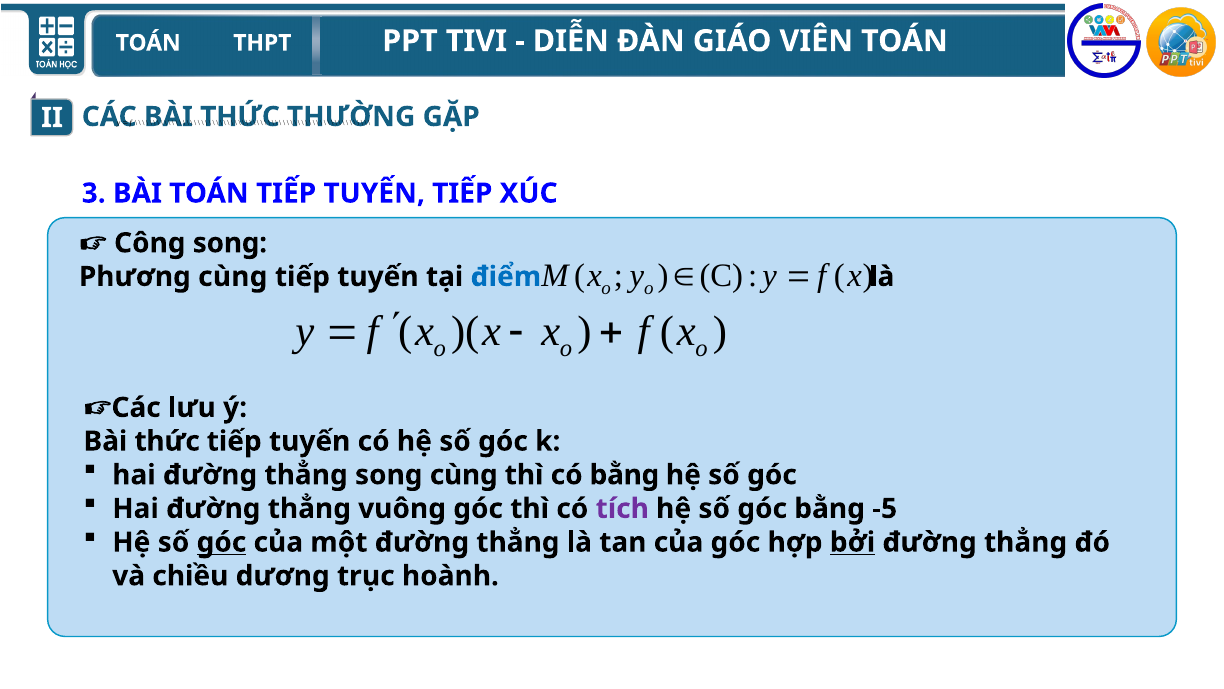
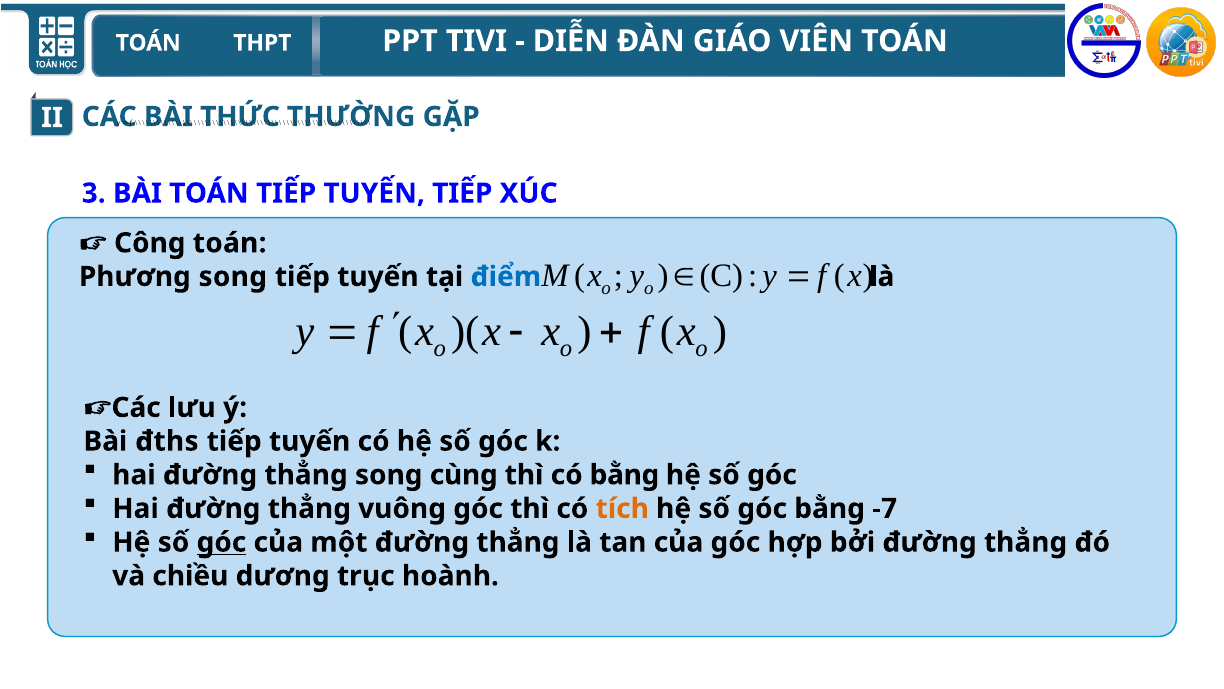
Công song: song -> toán (230, 243)
Phương cùng: cùng -> song (233, 277)
thức: thức -> đths (167, 441)
tích colour: purple -> orange (622, 508)
-5: -5 -> -7 (885, 508)
bởi underline: present -> none (852, 542)
